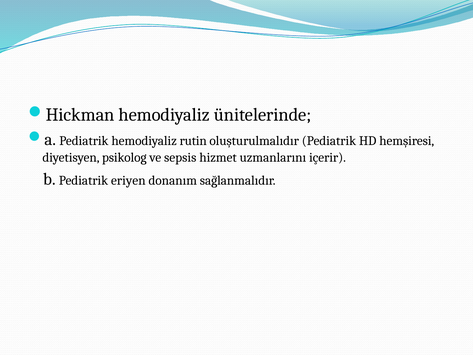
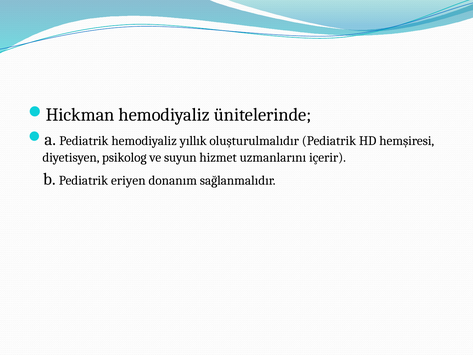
rutin: rutin -> yıllık (193, 141)
sepsis: sepsis -> suyun (180, 157)
